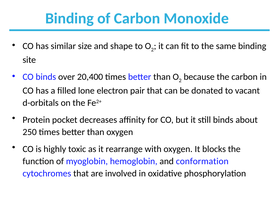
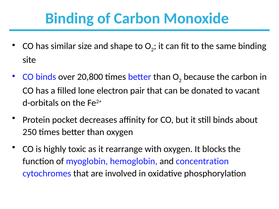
20,400: 20,400 -> 20,800 (90, 77)
conformation: conformation -> concentration (202, 161)
